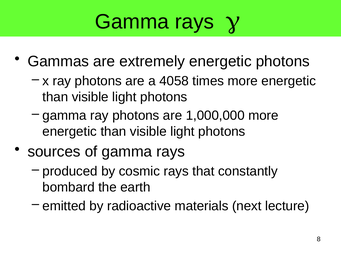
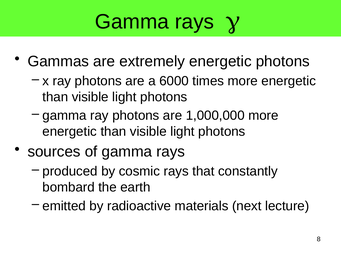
4058: 4058 -> 6000 (174, 81)
